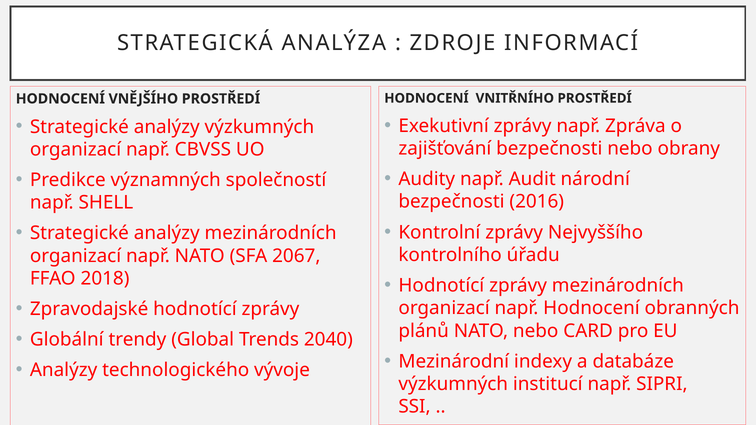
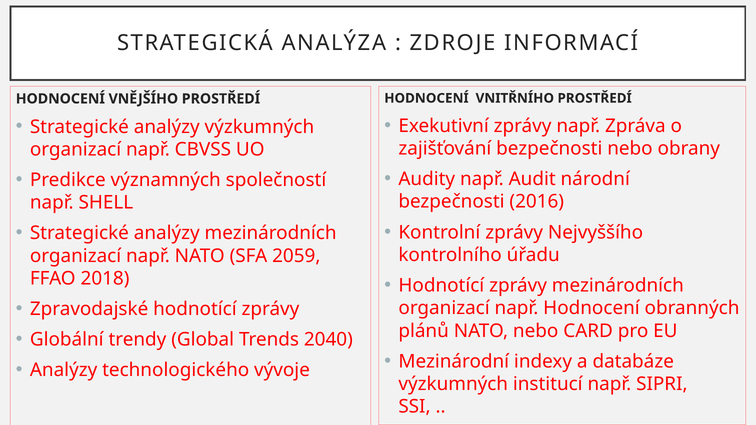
2067: 2067 -> 2059 (296, 256)
